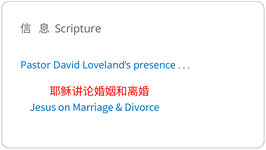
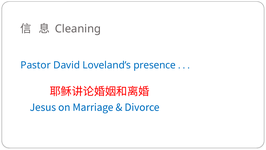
Scripture: Scripture -> Cleaning (78, 29)
